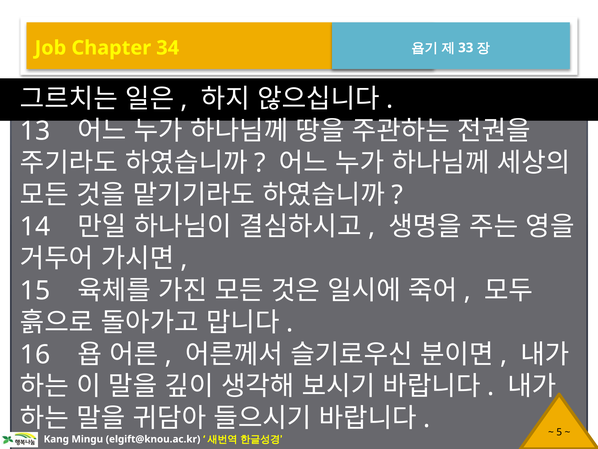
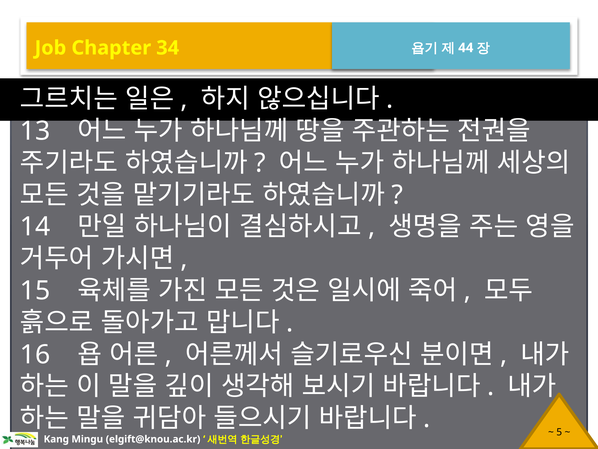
33: 33 -> 44 (466, 48)
